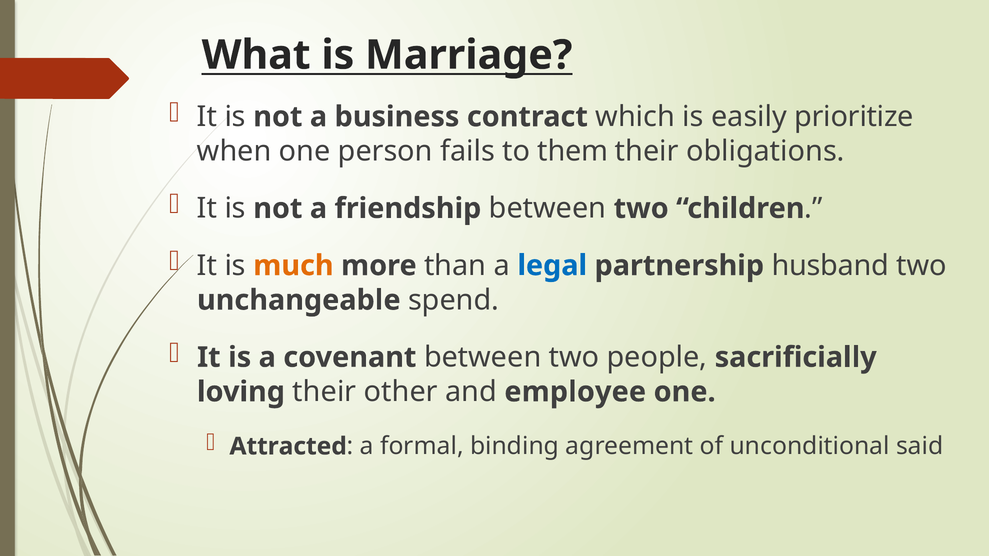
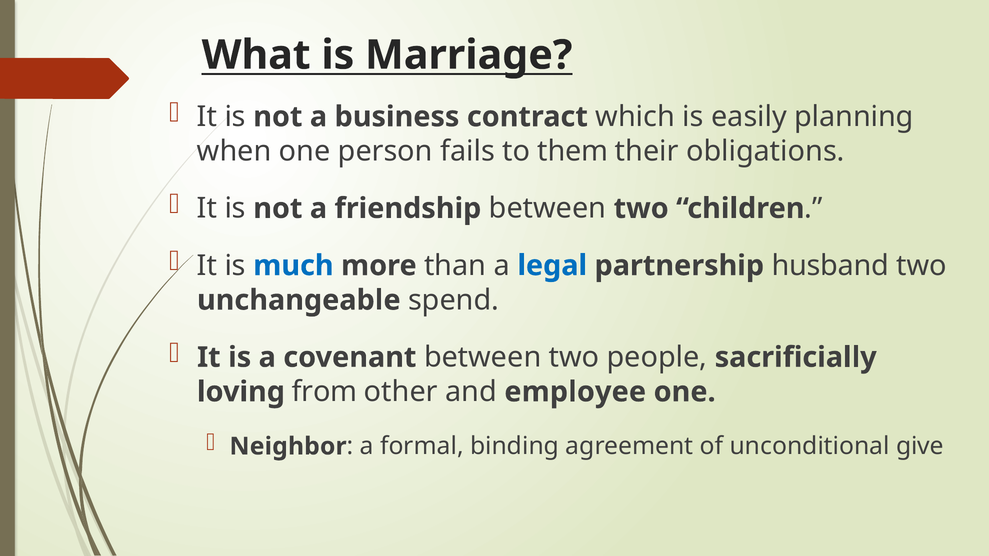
prioritize: prioritize -> planning (854, 117)
much colour: orange -> blue (293, 266)
loving their: their -> from (325, 392)
Attracted: Attracted -> Neighbor (288, 447)
said: said -> give (920, 447)
